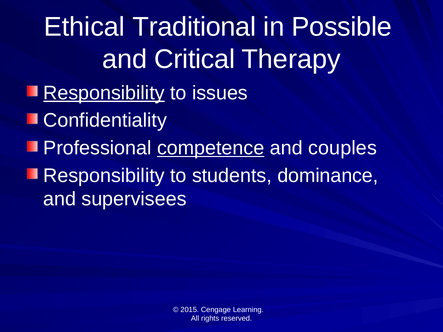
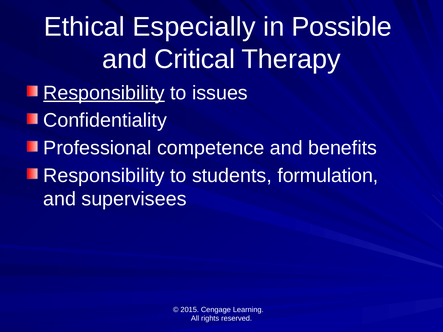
Traditional: Traditional -> Especially (194, 27)
competence underline: present -> none (211, 148)
couples: couples -> benefits (343, 148)
dominance: dominance -> formulation (328, 176)
